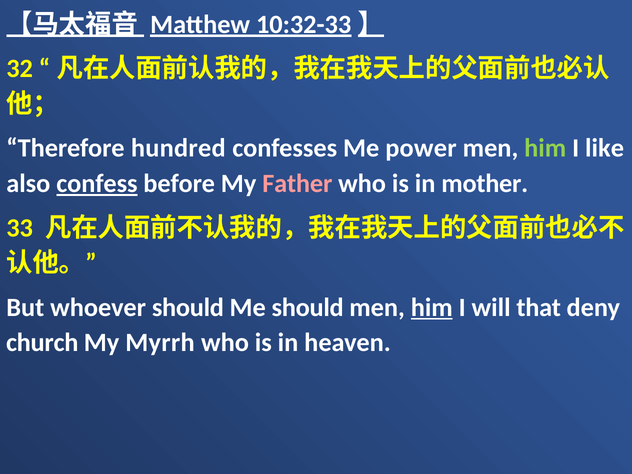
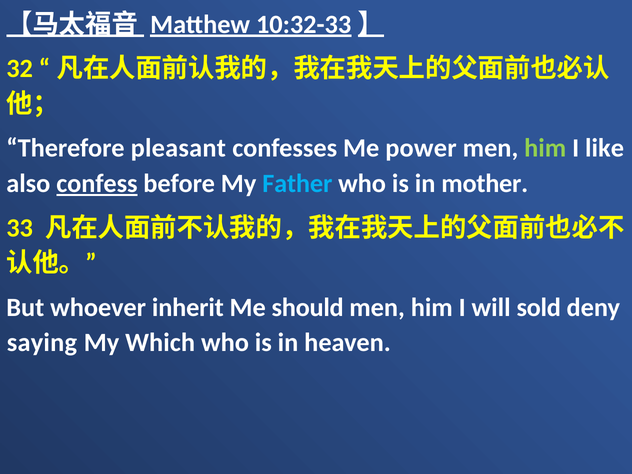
hundred: hundred -> pleasant (178, 148)
Father colour: pink -> light blue (297, 184)
whoever should: should -> inherit (188, 307)
him underline: present -> none (432, 307)
that: that -> sold (539, 307)
church: church -> saying (42, 343)
Myrrh: Myrrh -> Which (160, 343)
